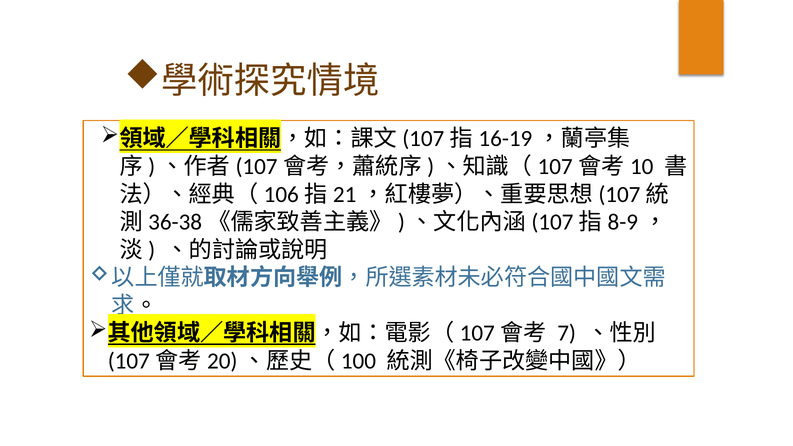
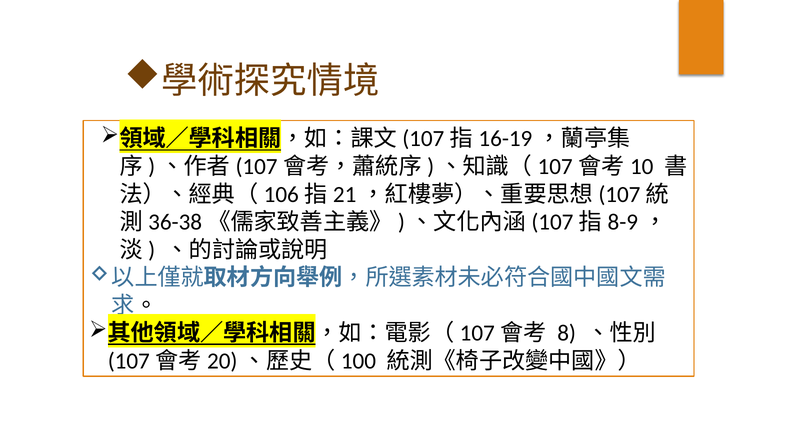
7: 7 -> 8 (567, 333)
